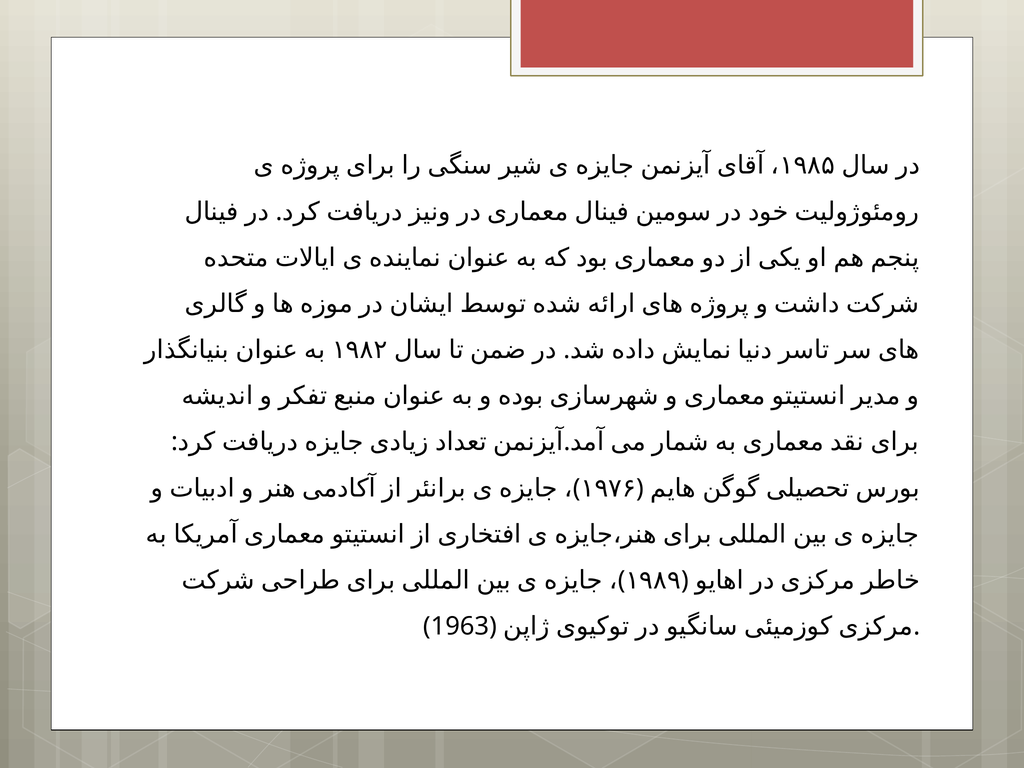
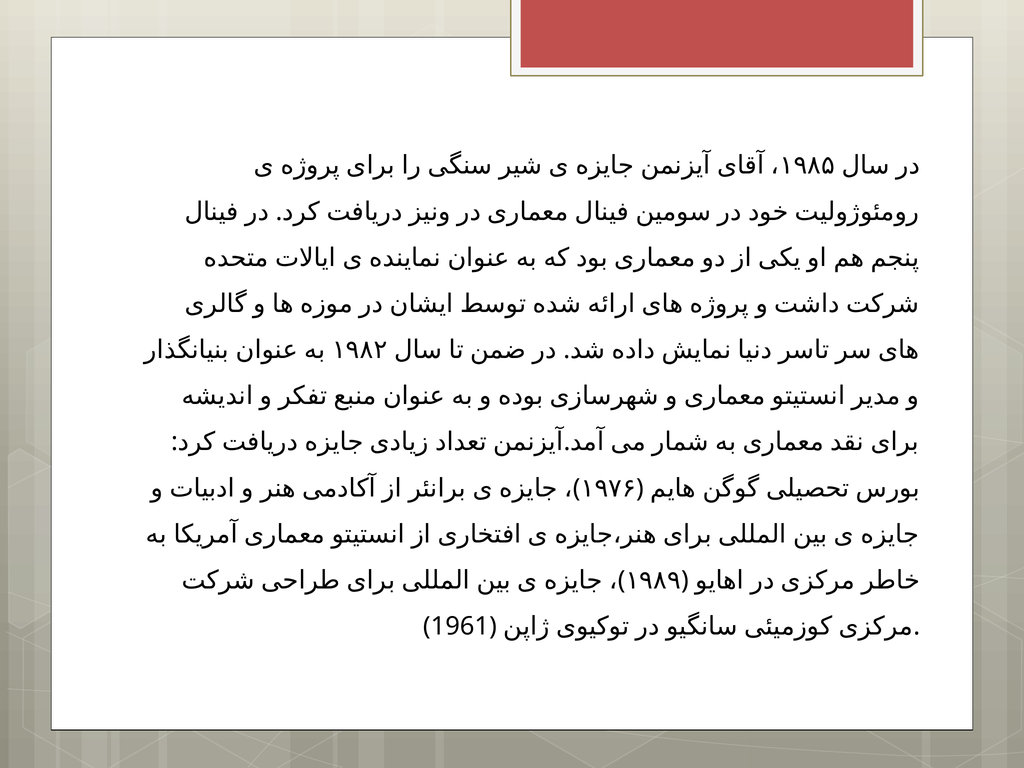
1963: 1963 -> 1961 (460, 626)
